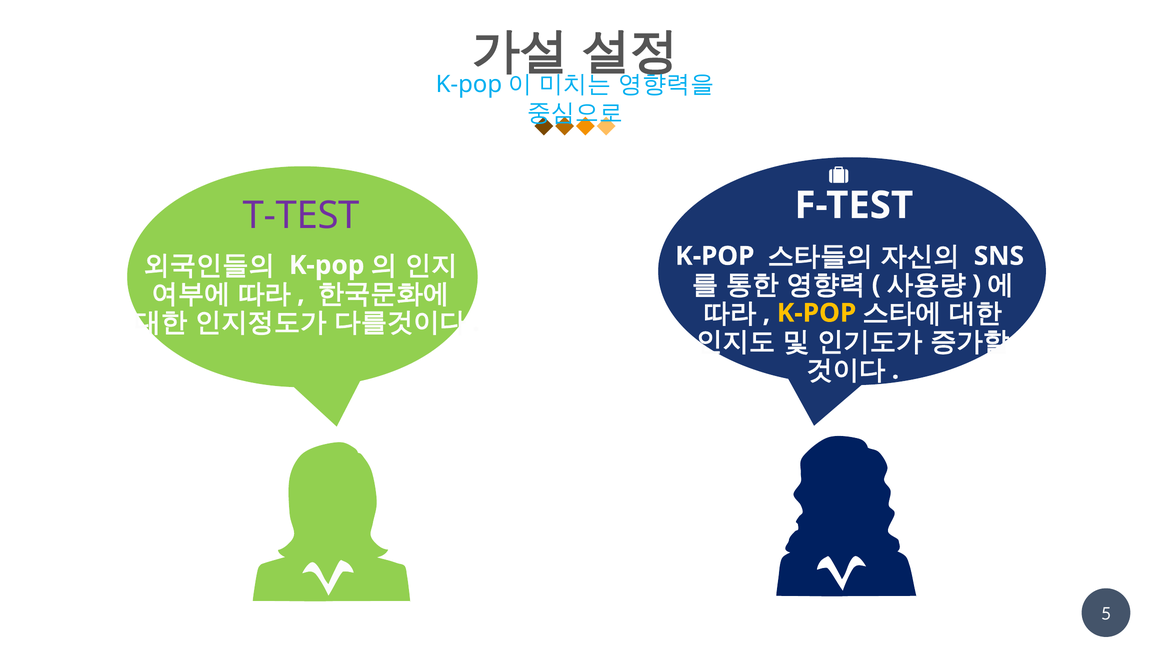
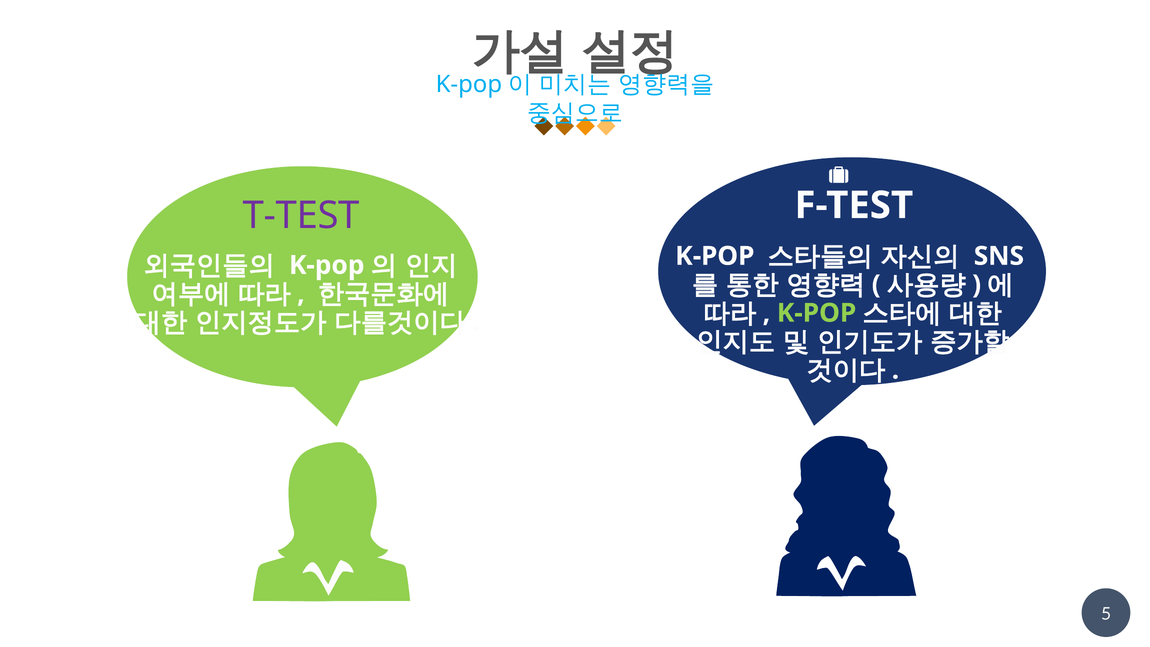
K-POP colour: yellow -> light green (817, 313)
